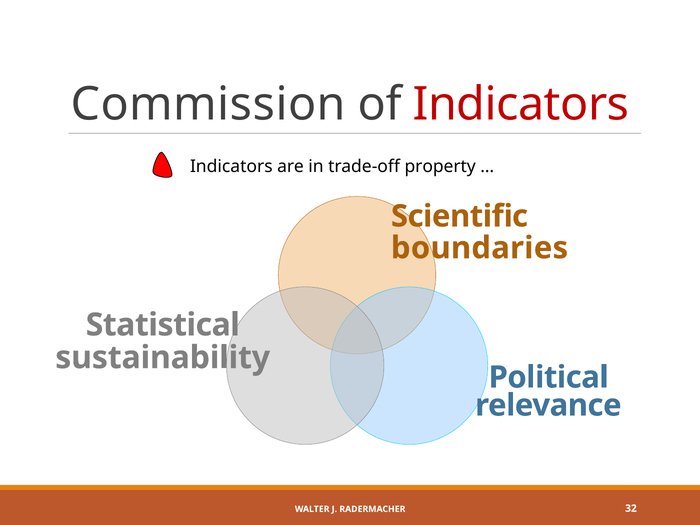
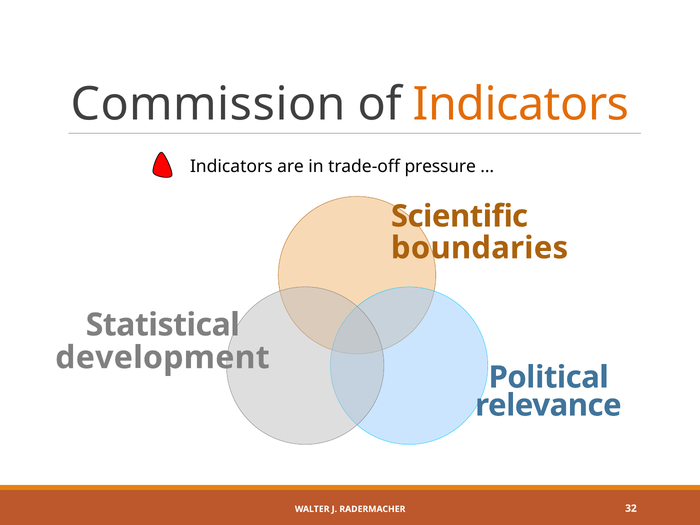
Indicators colour: red -> orange (521, 105)
property: property -> pressure (440, 167)
sustainability: sustainability -> development (162, 358)
